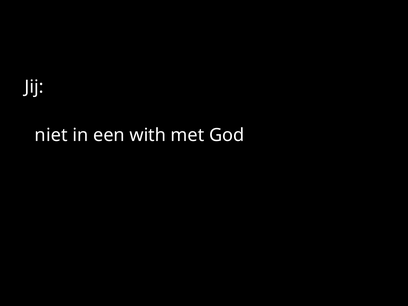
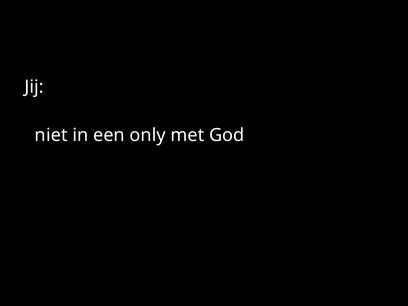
with: with -> only (148, 135)
